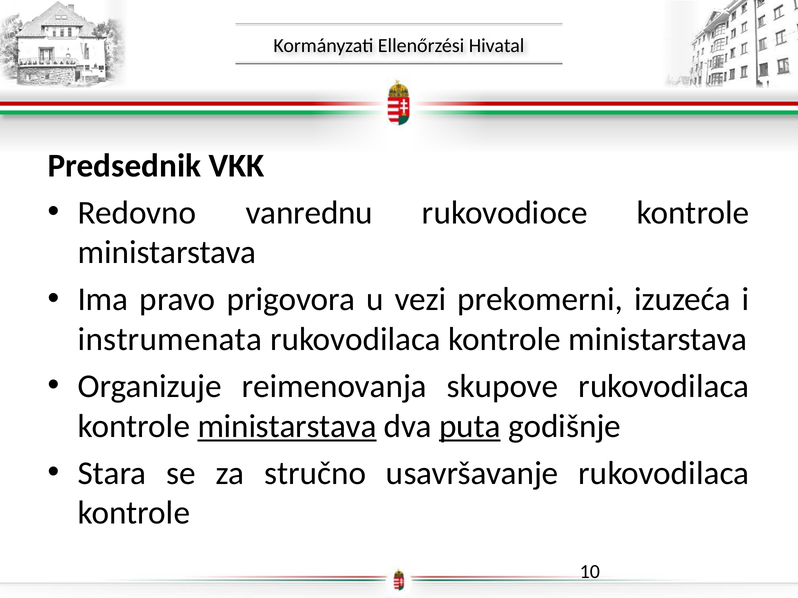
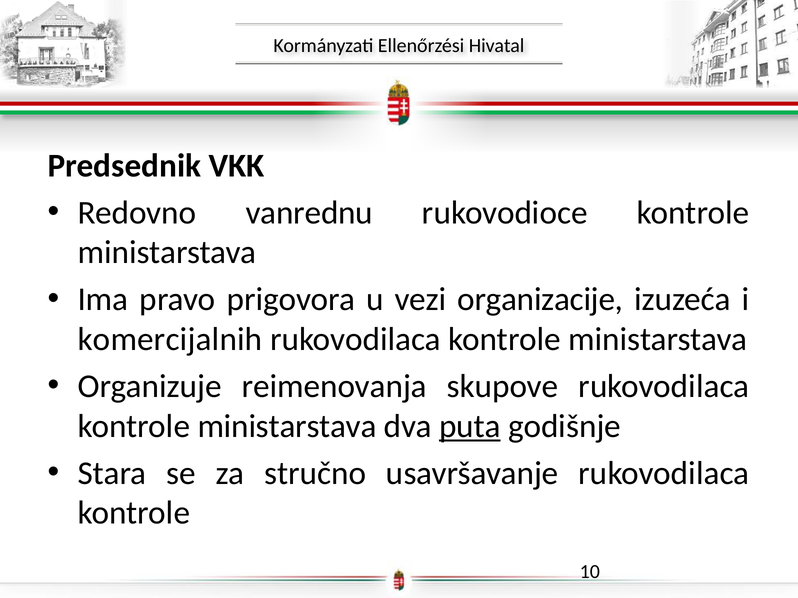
prekomerni: prekomerni -> organizacije (540, 300)
instrumenata: instrumenata -> komercijalnih (170, 340)
ministarstava underline: present -> none (287, 427)
